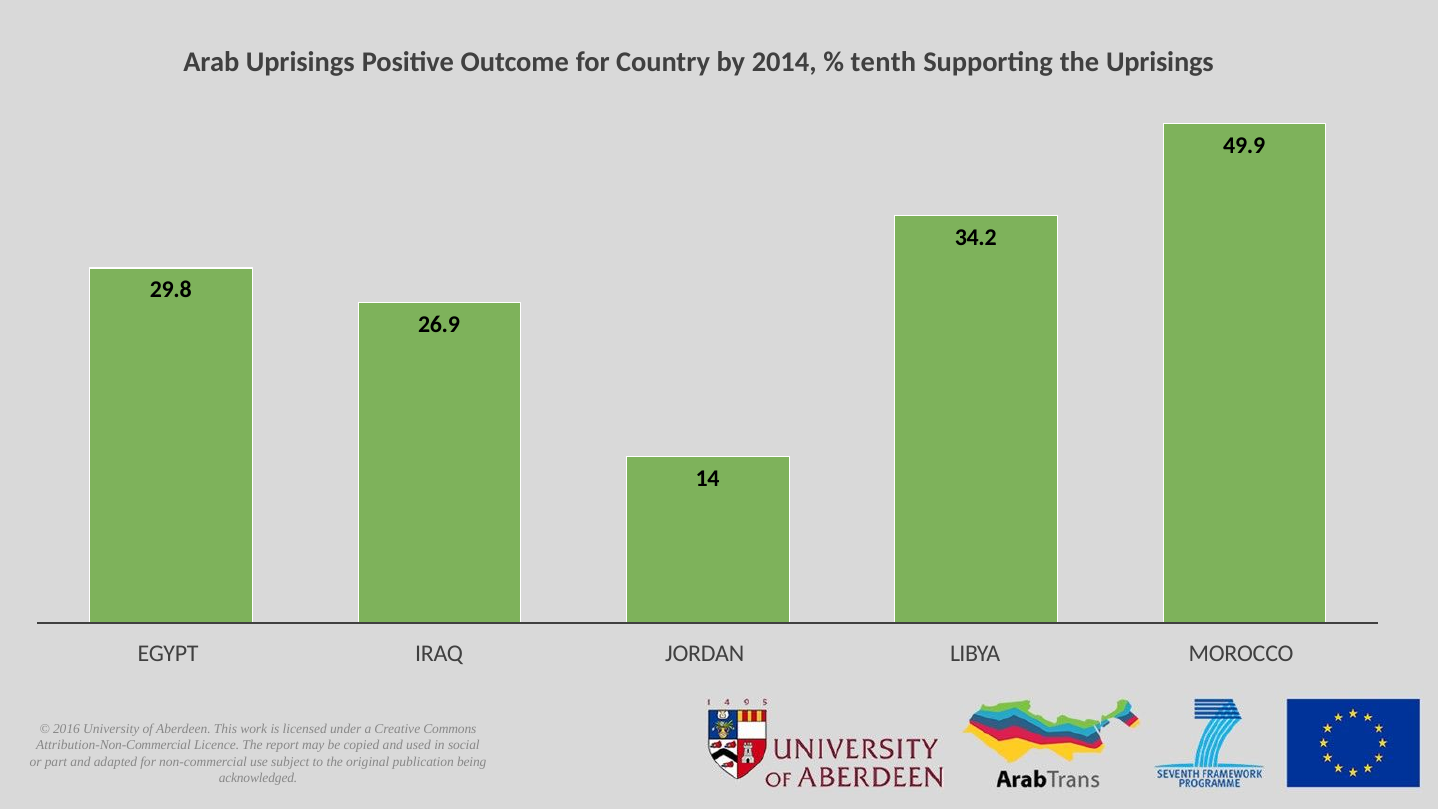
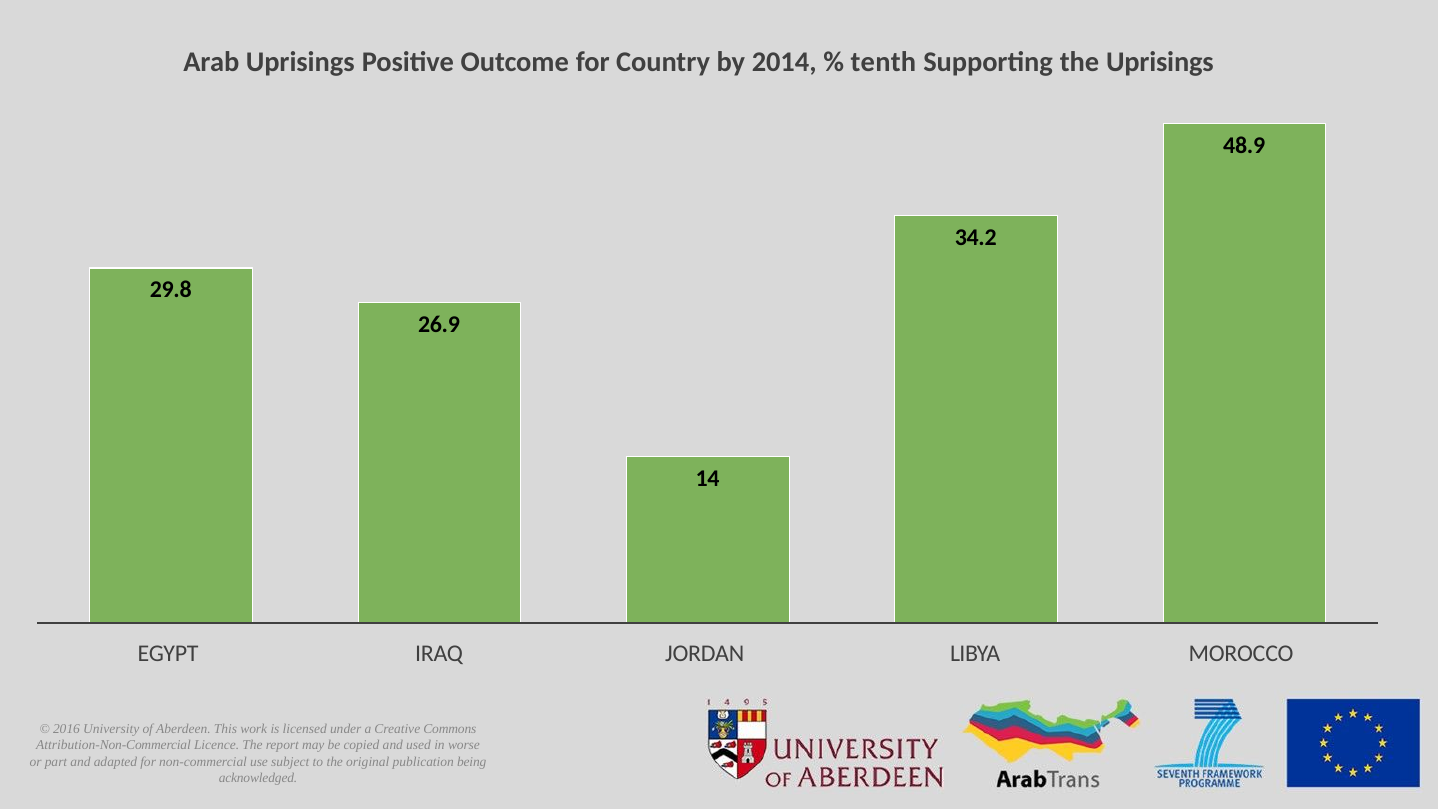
49.9: 49.9 -> 48.9 (1244, 145)
social: social -> worse (464, 745)
